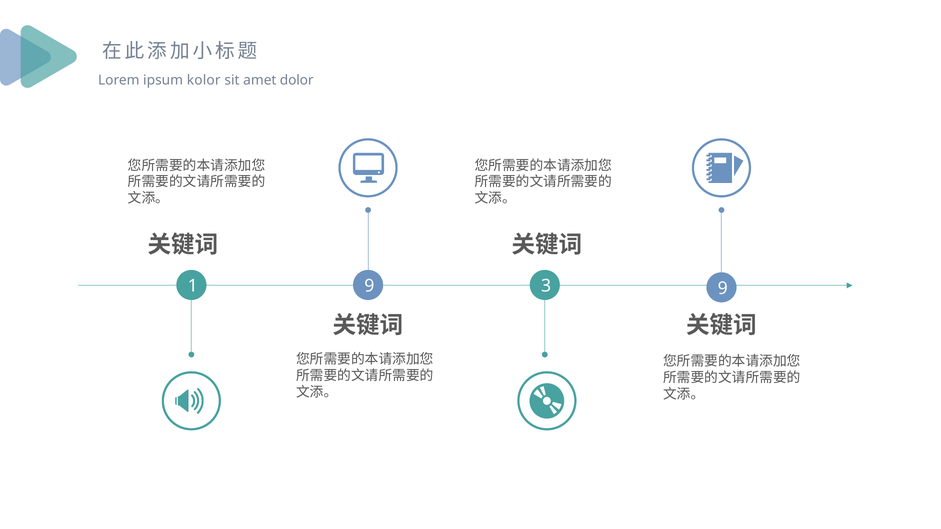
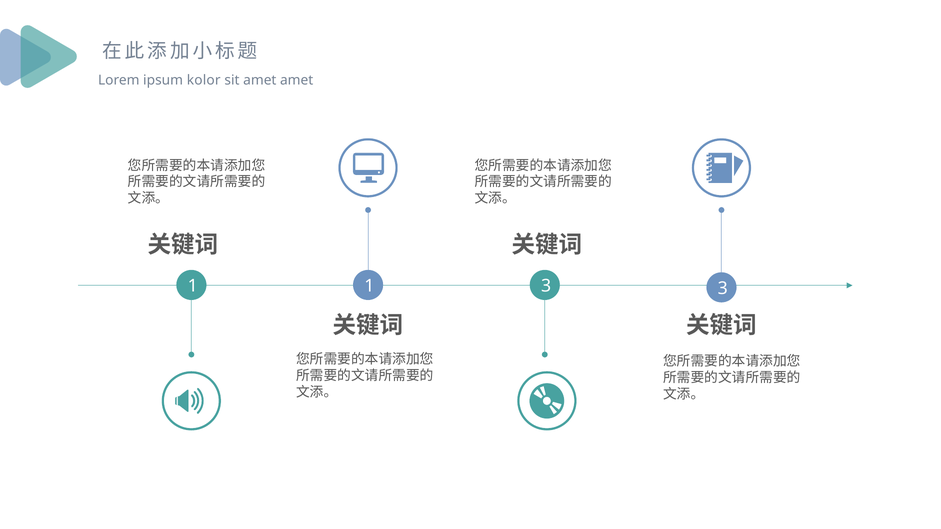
amet dolor: dolor -> amet (297, 80)
1 9: 9 -> 1 (369, 286)
3 9: 9 -> 3 (723, 289)
